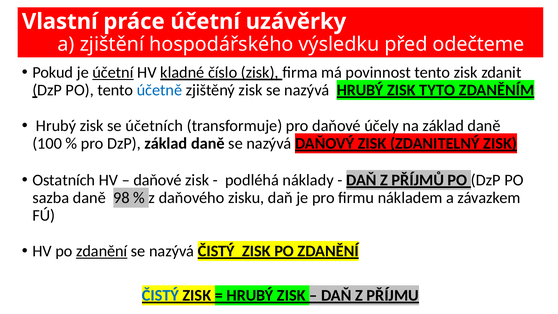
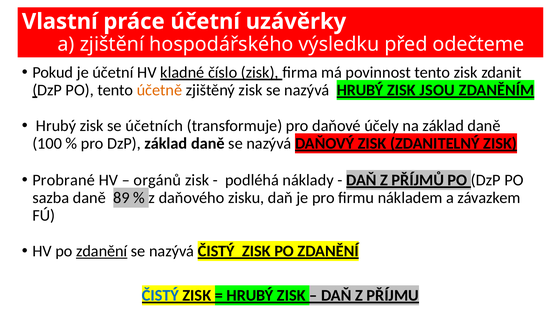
účetní underline: present -> none (113, 72)
účetně colour: blue -> orange (159, 90)
TYTO: TYTO -> JSOU (437, 90)
Ostatních: Ostatních -> Probrané (64, 180)
daňové: daňové -> orgánů (157, 180)
98: 98 -> 89 (121, 198)
